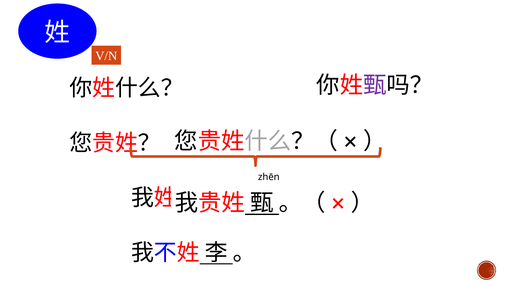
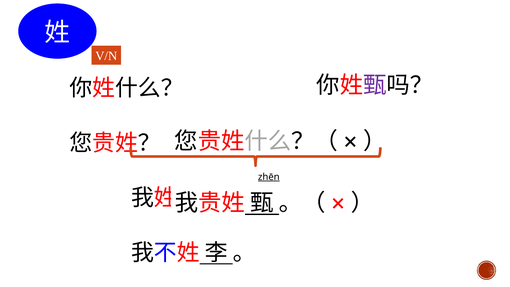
zhēn underline: none -> present (269, 177)
